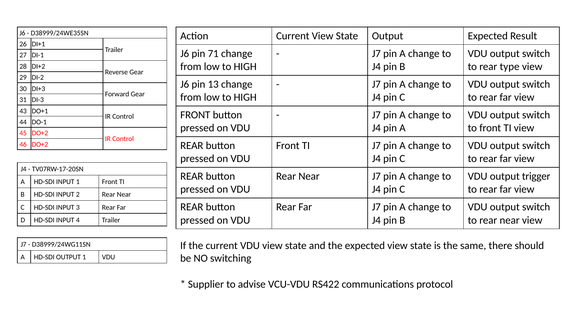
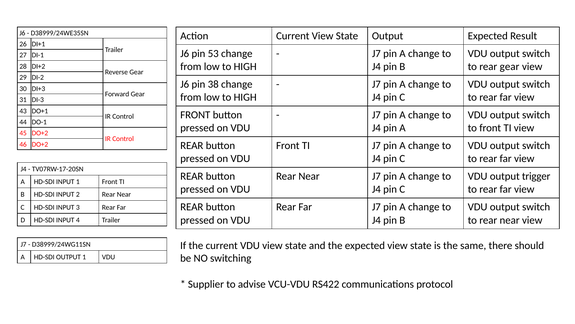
71: 71 -> 53 (213, 53)
rear type: type -> gear (510, 67)
13: 13 -> 38 (213, 84)
